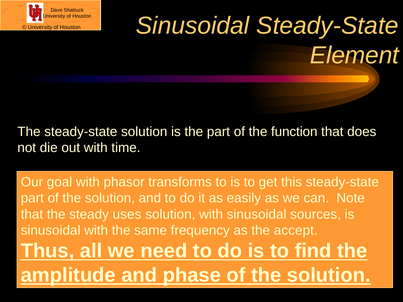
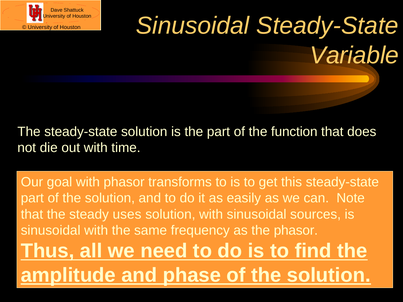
Element: Element -> Variable (354, 55)
the accept: accept -> phasor (296, 231)
